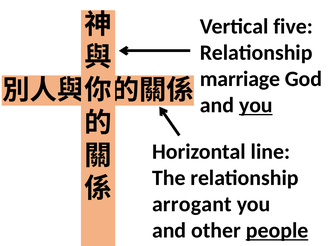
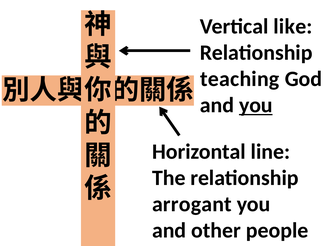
five: five -> like (293, 26)
marriage: marriage -> teaching (240, 79)
people underline: present -> none (277, 230)
